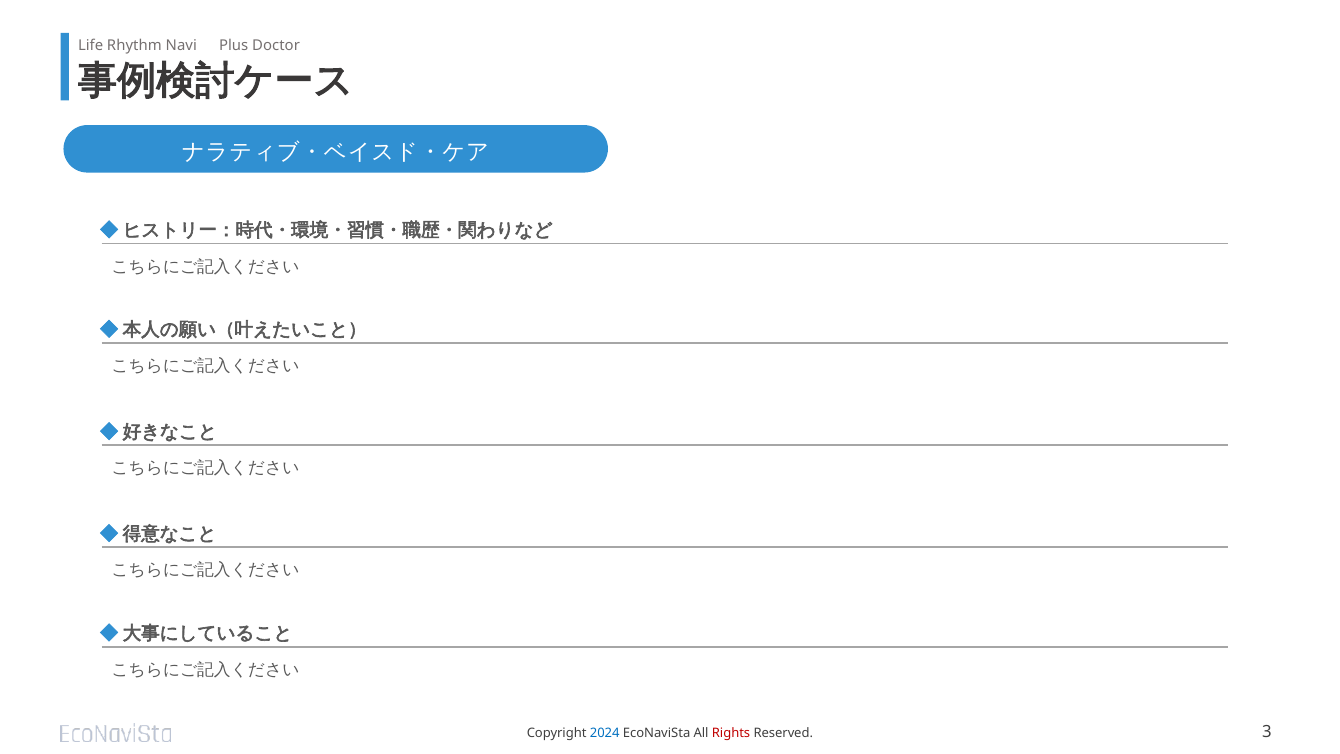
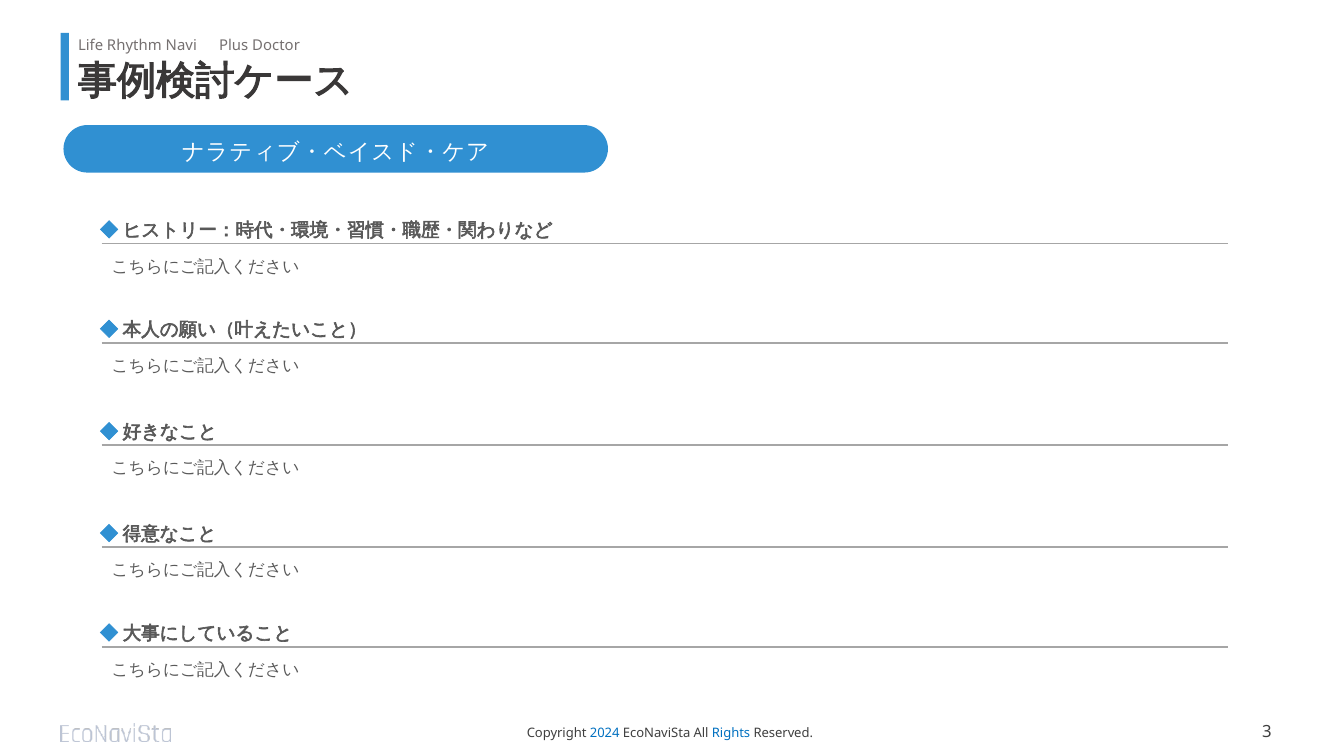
Rights colour: red -> blue (731, 733)
